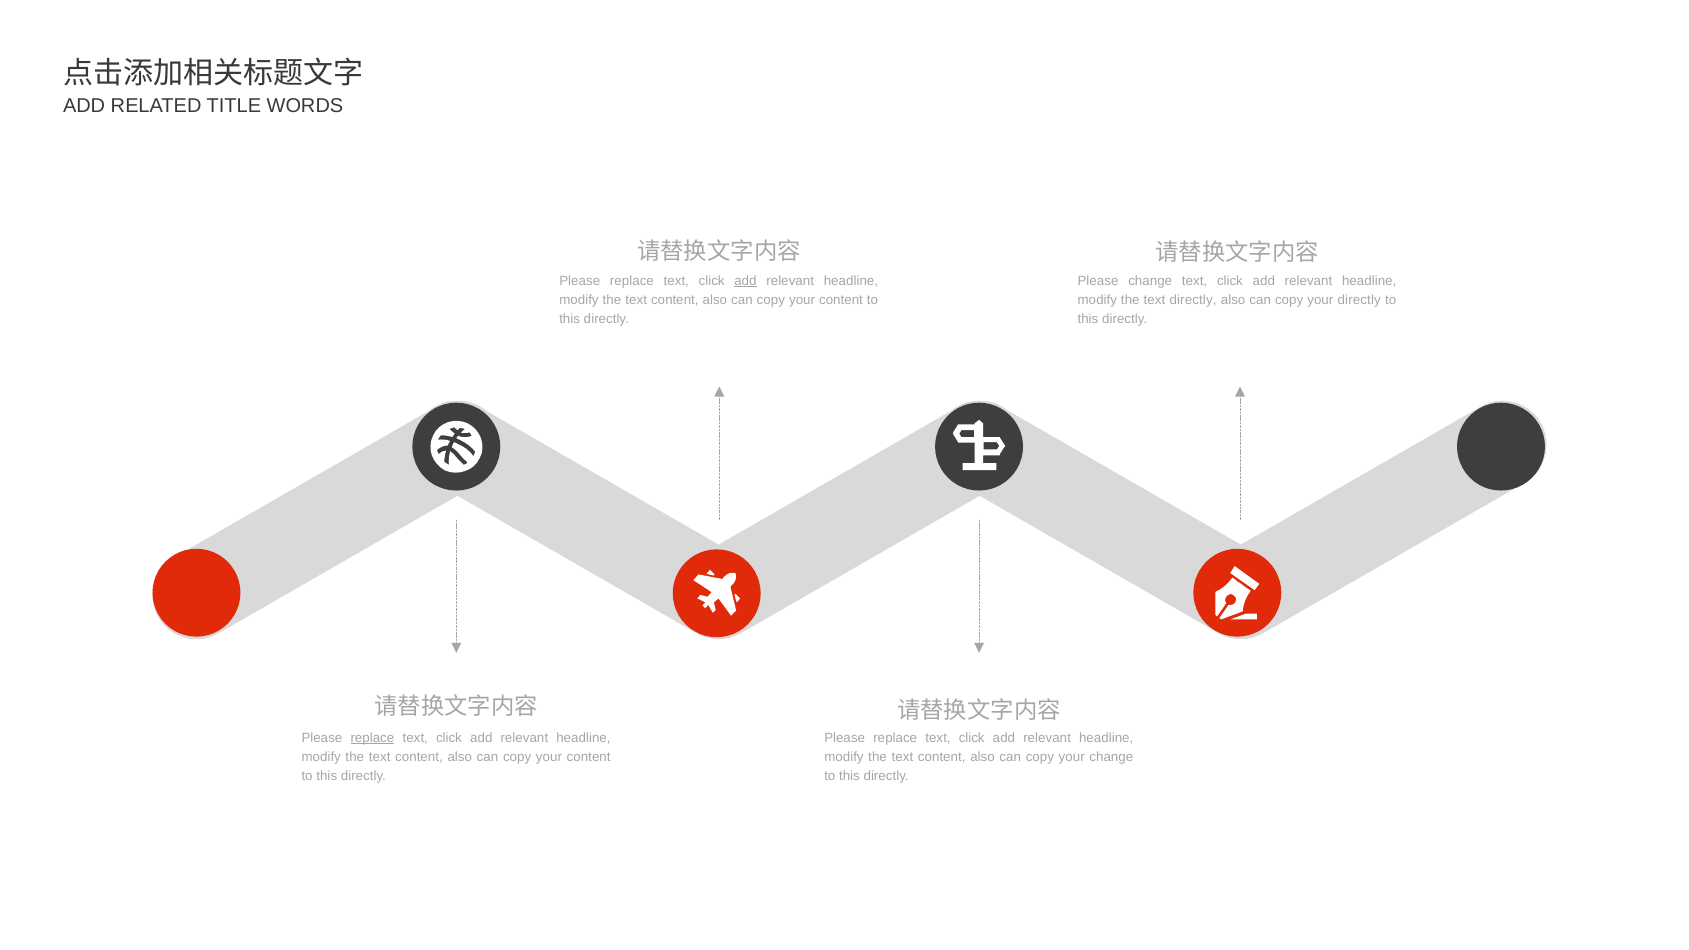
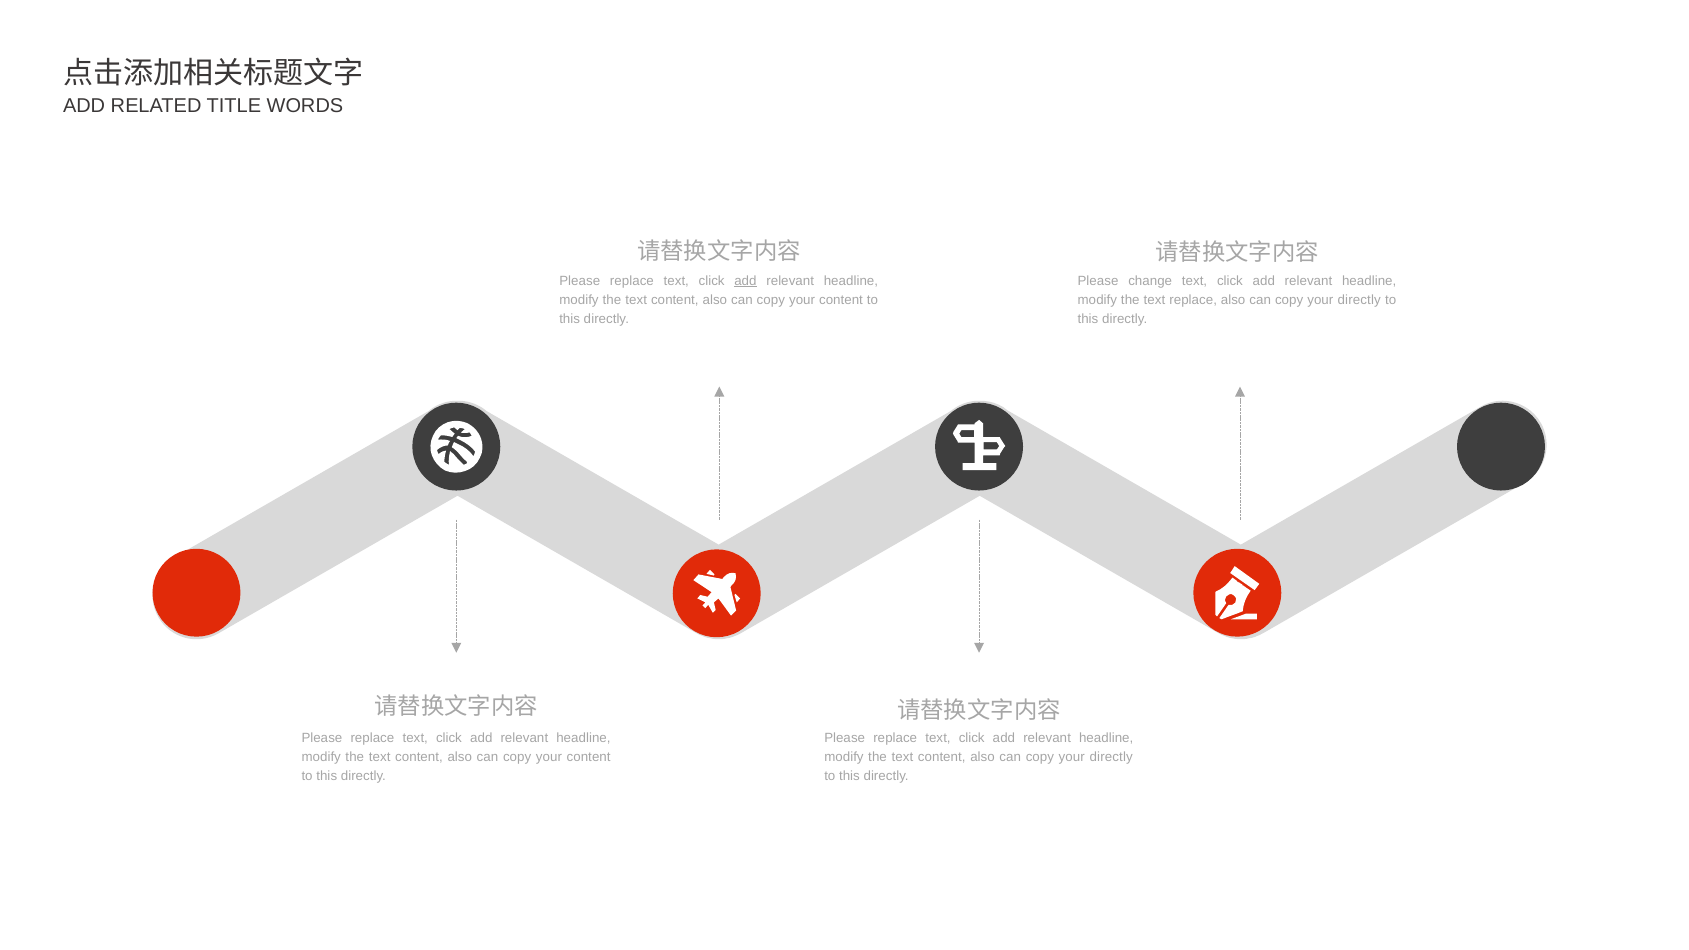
text directly: directly -> replace (1193, 300)
replace underline: present -> none (372, 738)
change: change -> directly (1111, 757)
